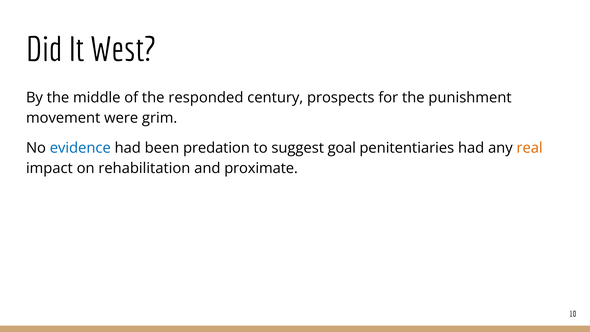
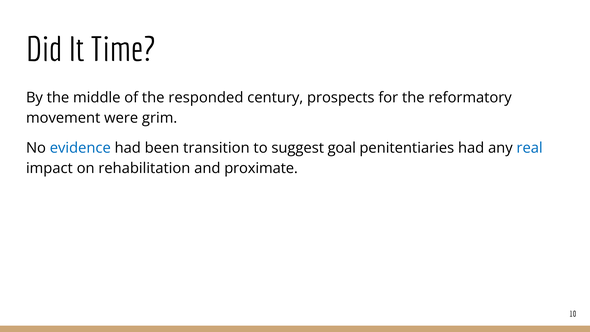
West: West -> Time (123, 50)
punishment: punishment -> reformatory (470, 97)
predation: predation -> transition (216, 148)
real colour: orange -> blue (530, 148)
